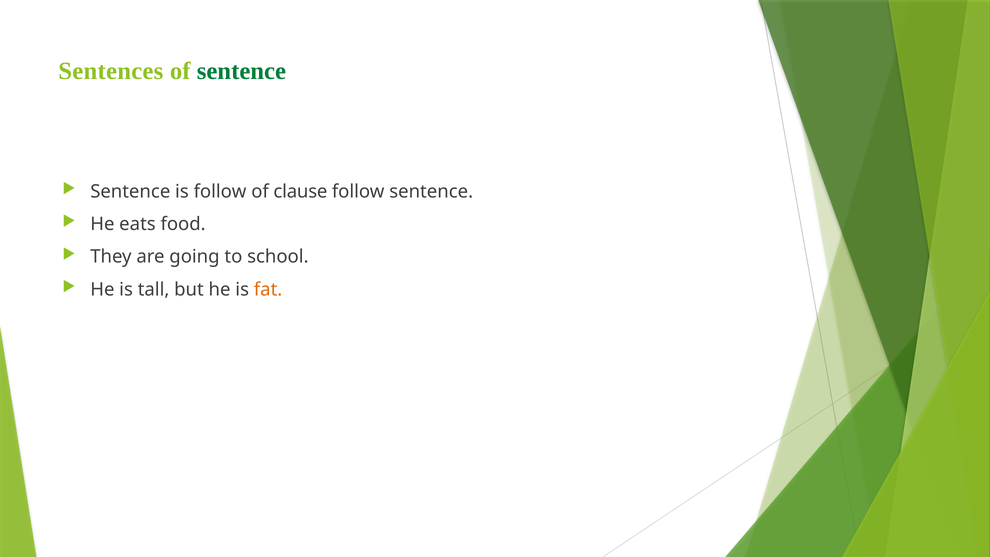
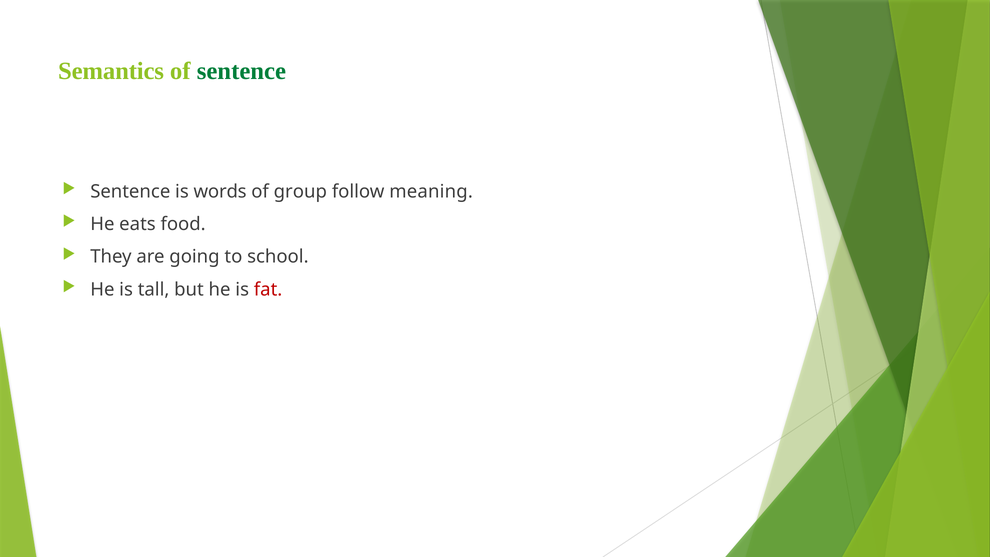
Sentences: Sentences -> Semantics (111, 71)
is follow: follow -> words (220, 192)
clause: clause -> group (300, 192)
follow sentence: sentence -> meaning (431, 192)
fat colour: orange -> red (268, 289)
